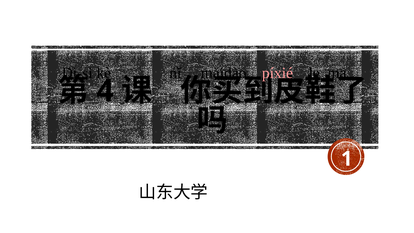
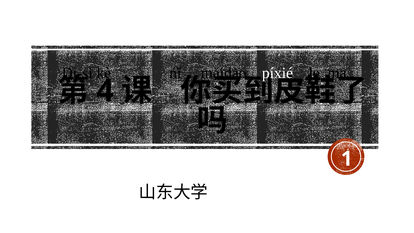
píxié colour: pink -> white (277, 73)
